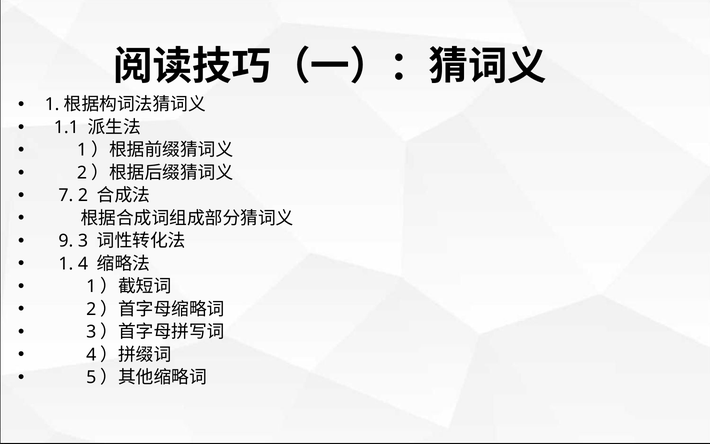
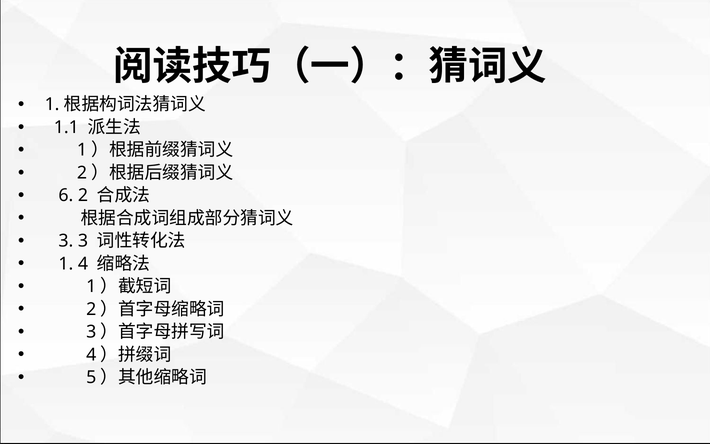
7: 7 -> 6 (66, 195)
9: 9 -> 3 (66, 241)
